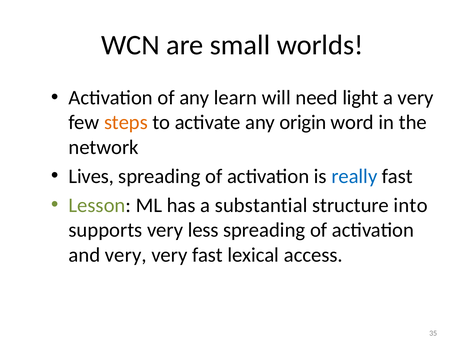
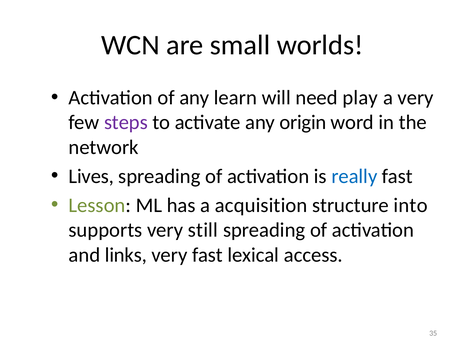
light: light -> play (360, 98)
steps colour: orange -> purple (126, 122)
substantial: substantial -> acquisition (261, 205)
less: less -> still (203, 230)
and very: very -> links (126, 255)
